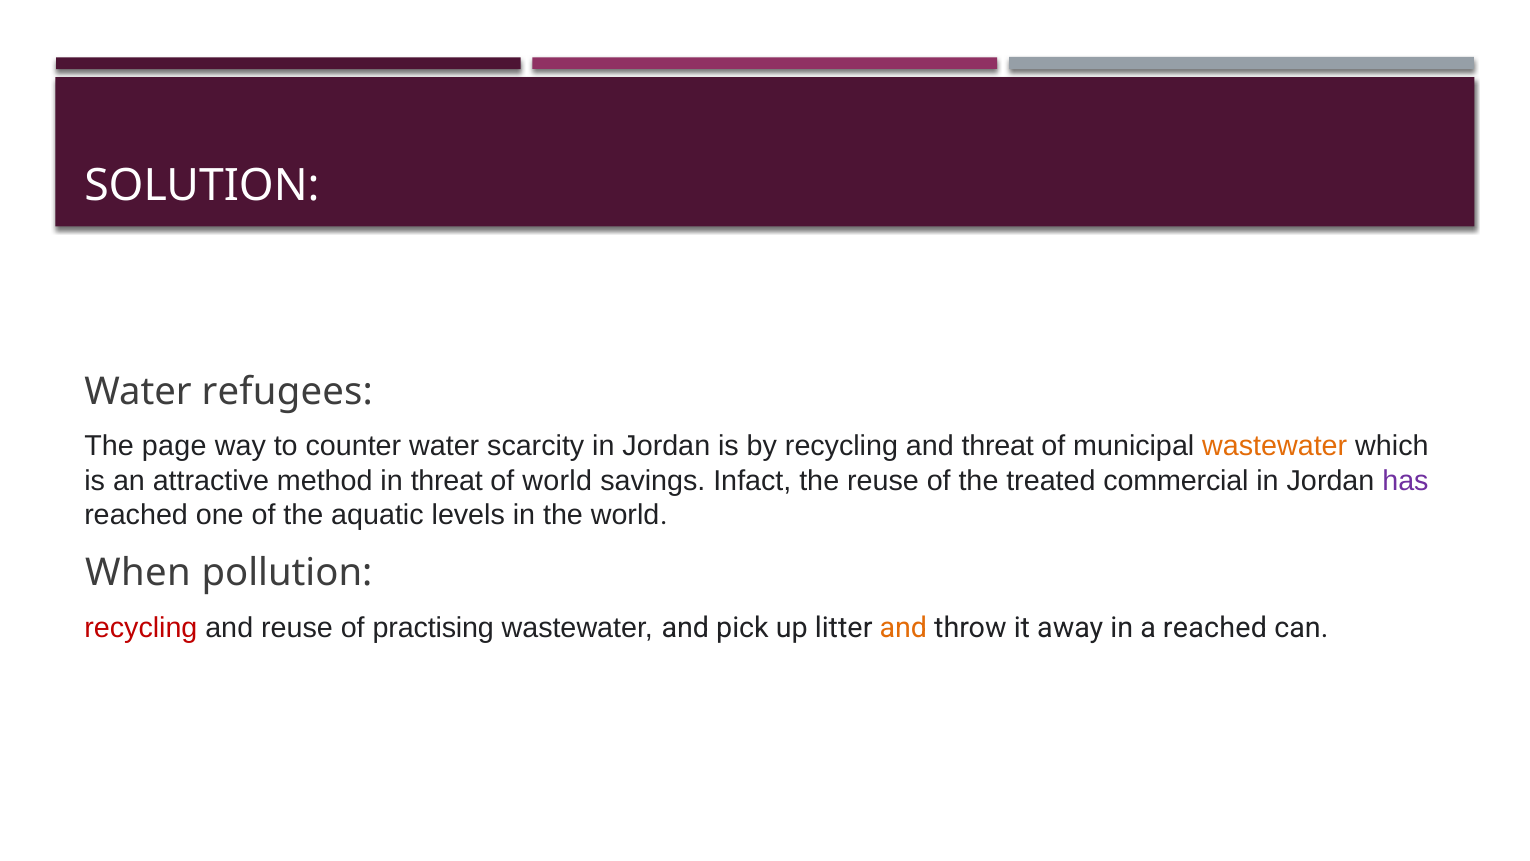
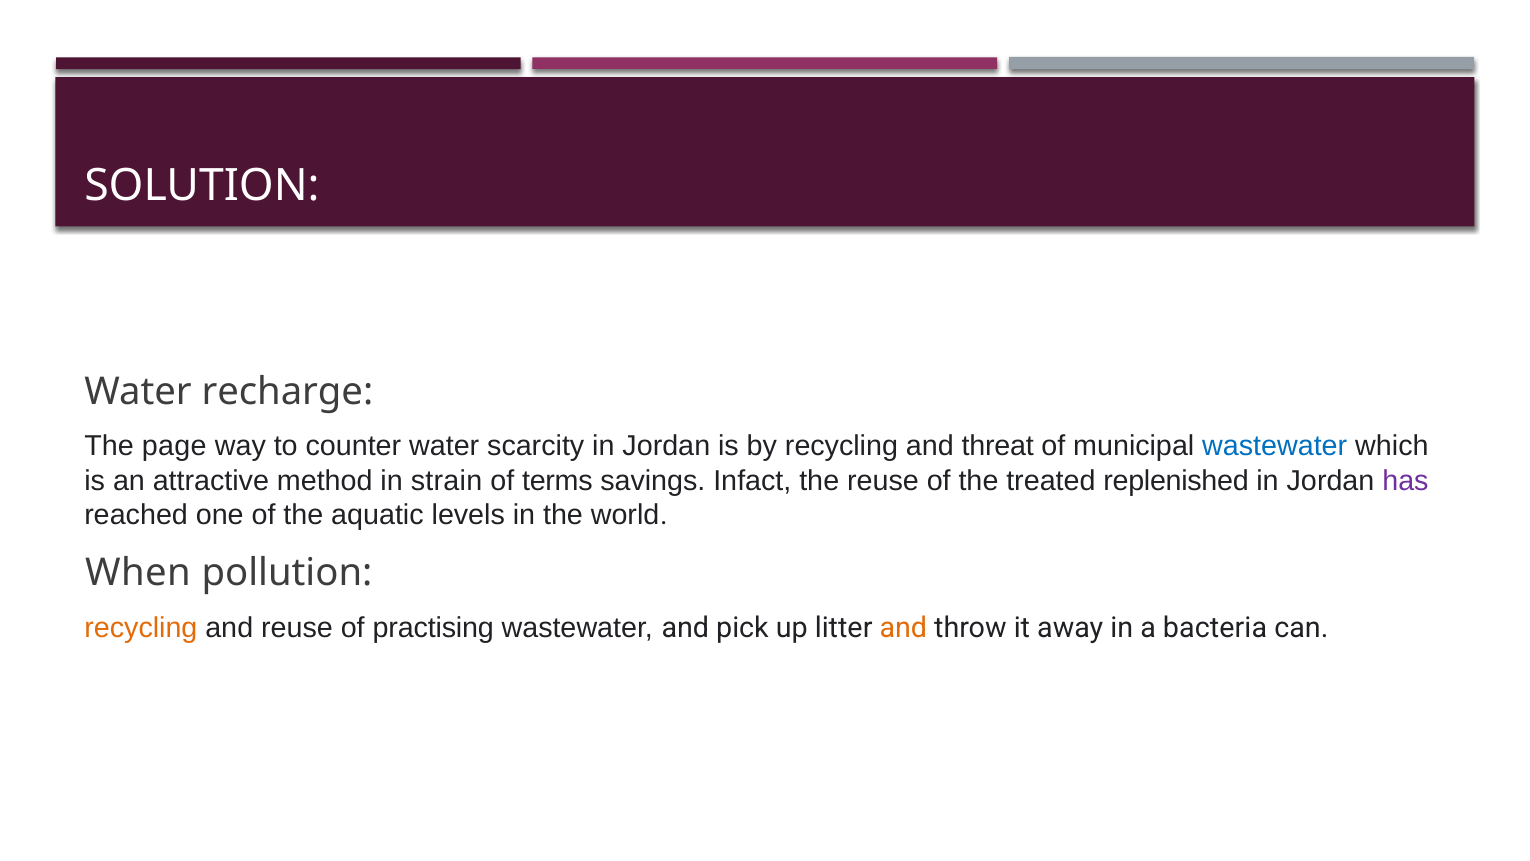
refugees: refugees -> recharge (287, 391)
wastewater colour: orange -> blue (1275, 446)
in threat: threat -> strain (447, 481)
of world: world -> terms (557, 481)
commercial: commercial -> replenished (1176, 481)
recycling colour: red -> orange (141, 628)
a reached: reached -> bacteria (1215, 628)
